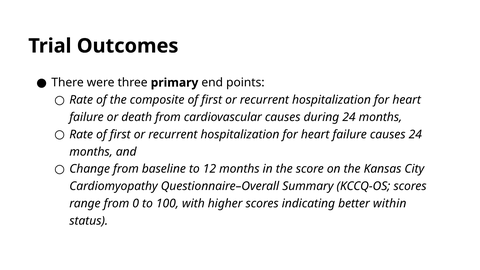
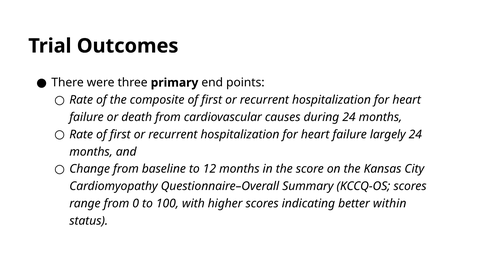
failure causes: causes -> largely (388, 134)
